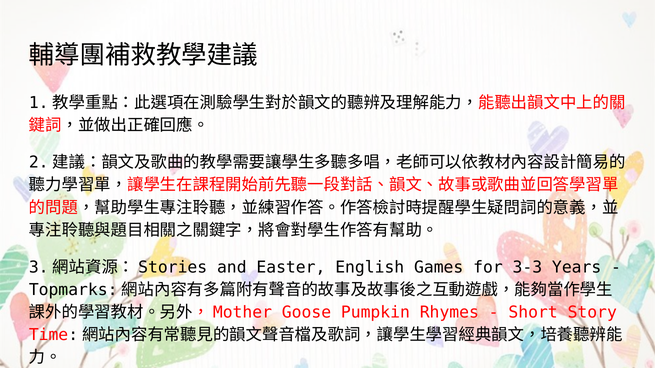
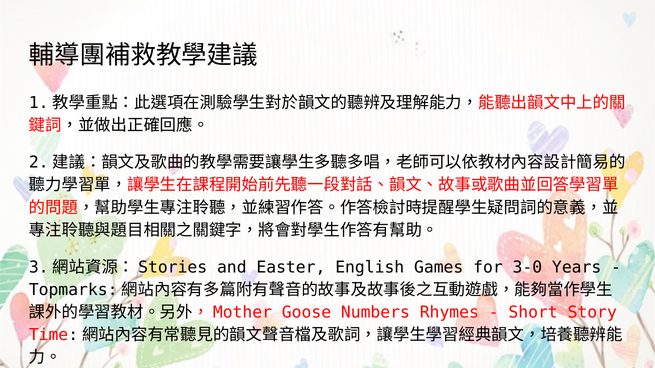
3-3: 3-3 -> 3-0 (527, 268)
Pumpkin: Pumpkin -> Numbers (375, 313)
